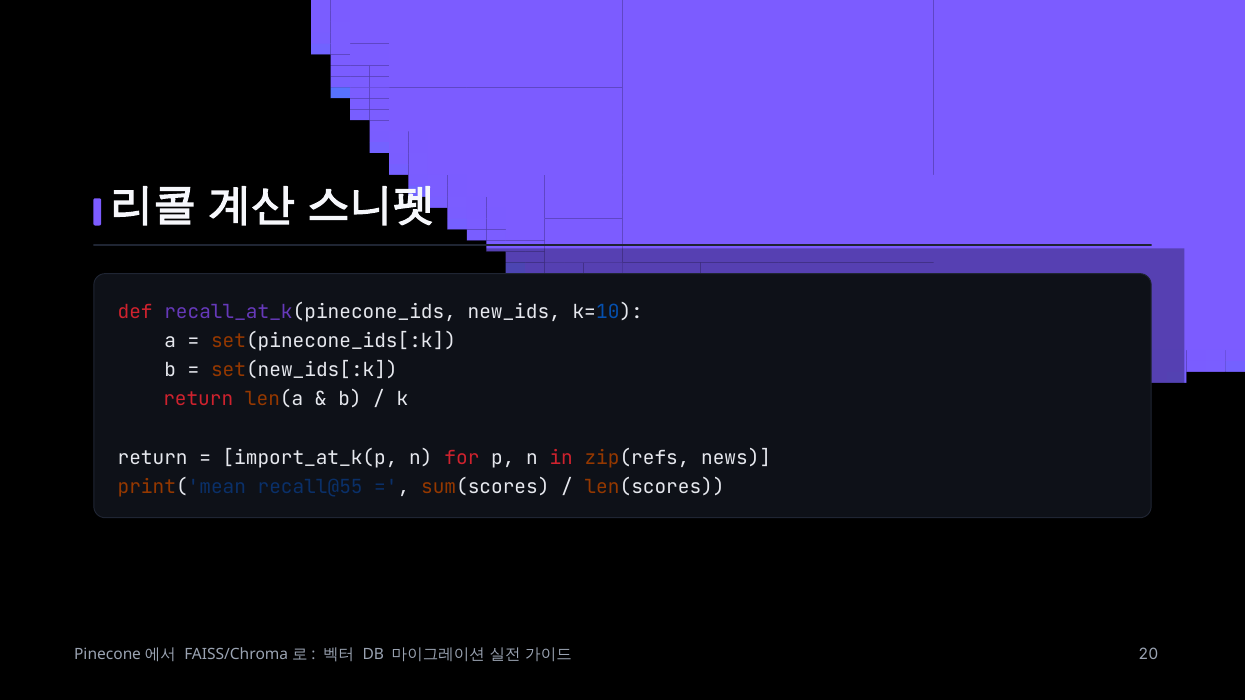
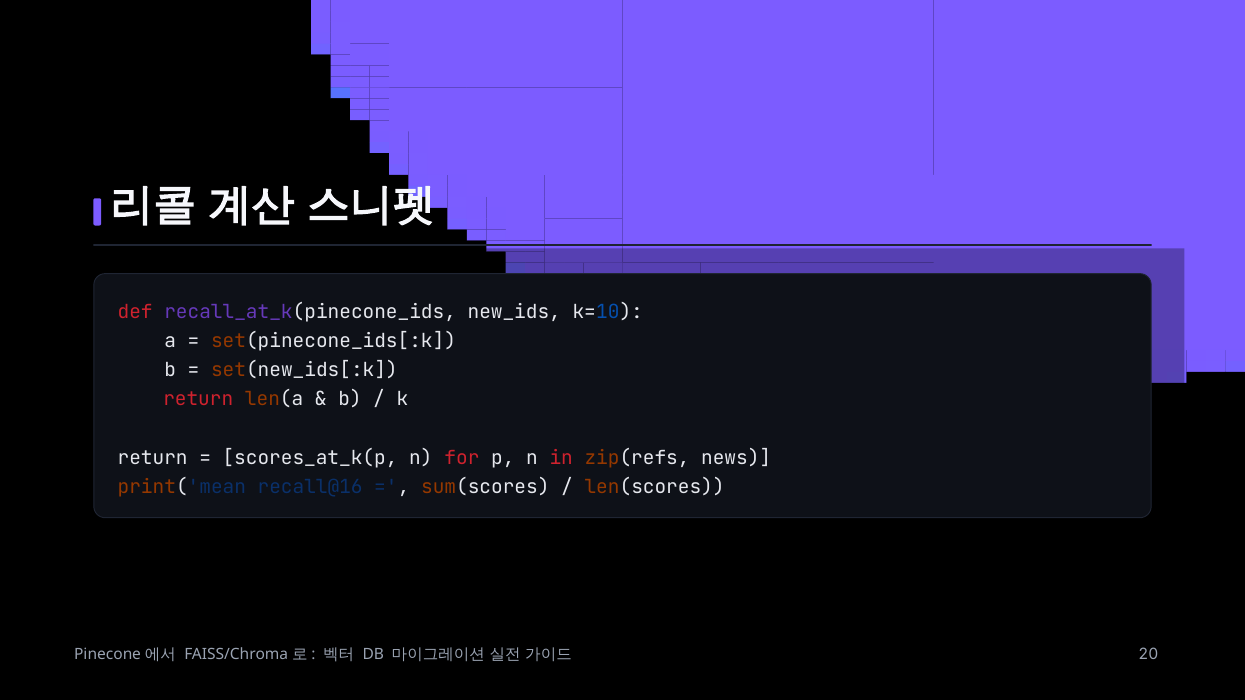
import_at_k(p: import_at_k(p -> scores_at_k(p (310, 458)
recall@55: recall@55 -> recall@16 (310, 487)
